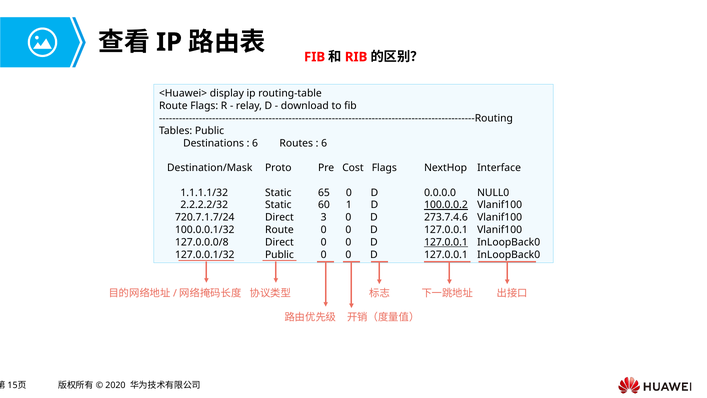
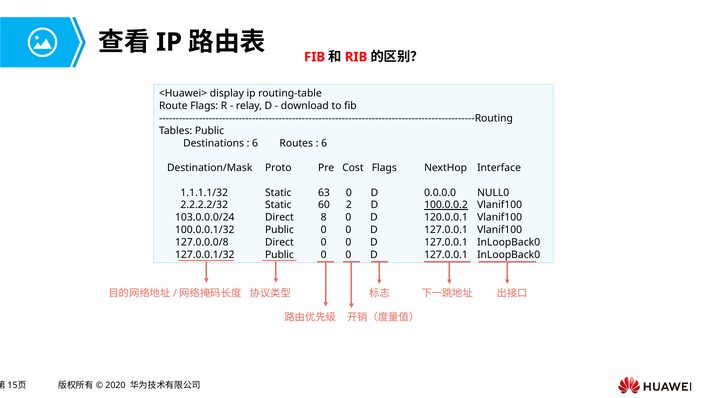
65: 65 -> 63 (324, 193)
1: 1 -> 2 (349, 205)
720.7.1.7/24: 720.7.1.7/24 -> 103.0.0.0/24 (205, 217)
3: 3 -> 8 (324, 217)
273.7.4.6: 273.7.4.6 -> 120.0.0.1 (446, 217)
100.0.0.1/32 Route: Route -> Public (279, 230)
127.0.0.1 underline: present -> none (446, 242)
